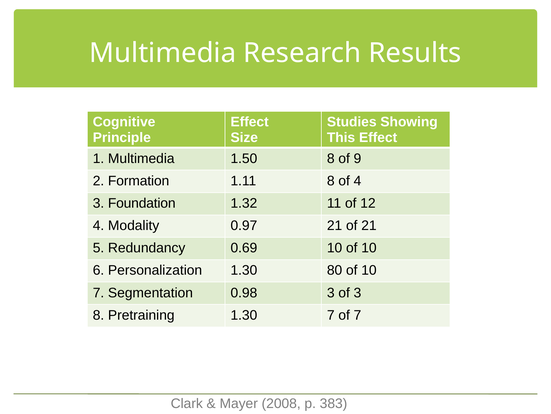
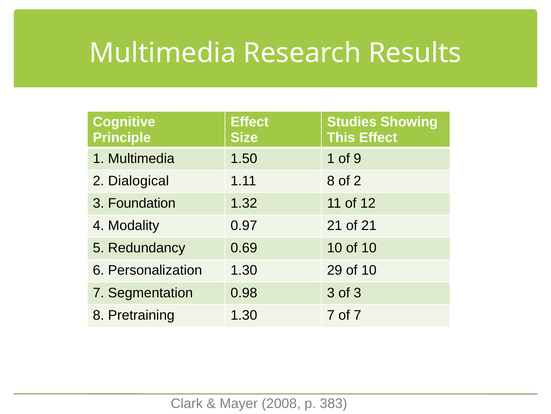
1.50 8: 8 -> 1 (331, 158)
Formation: Formation -> Dialogical (139, 181)
of 4: 4 -> 2 (357, 181)
80: 80 -> 29 (335, 270)
